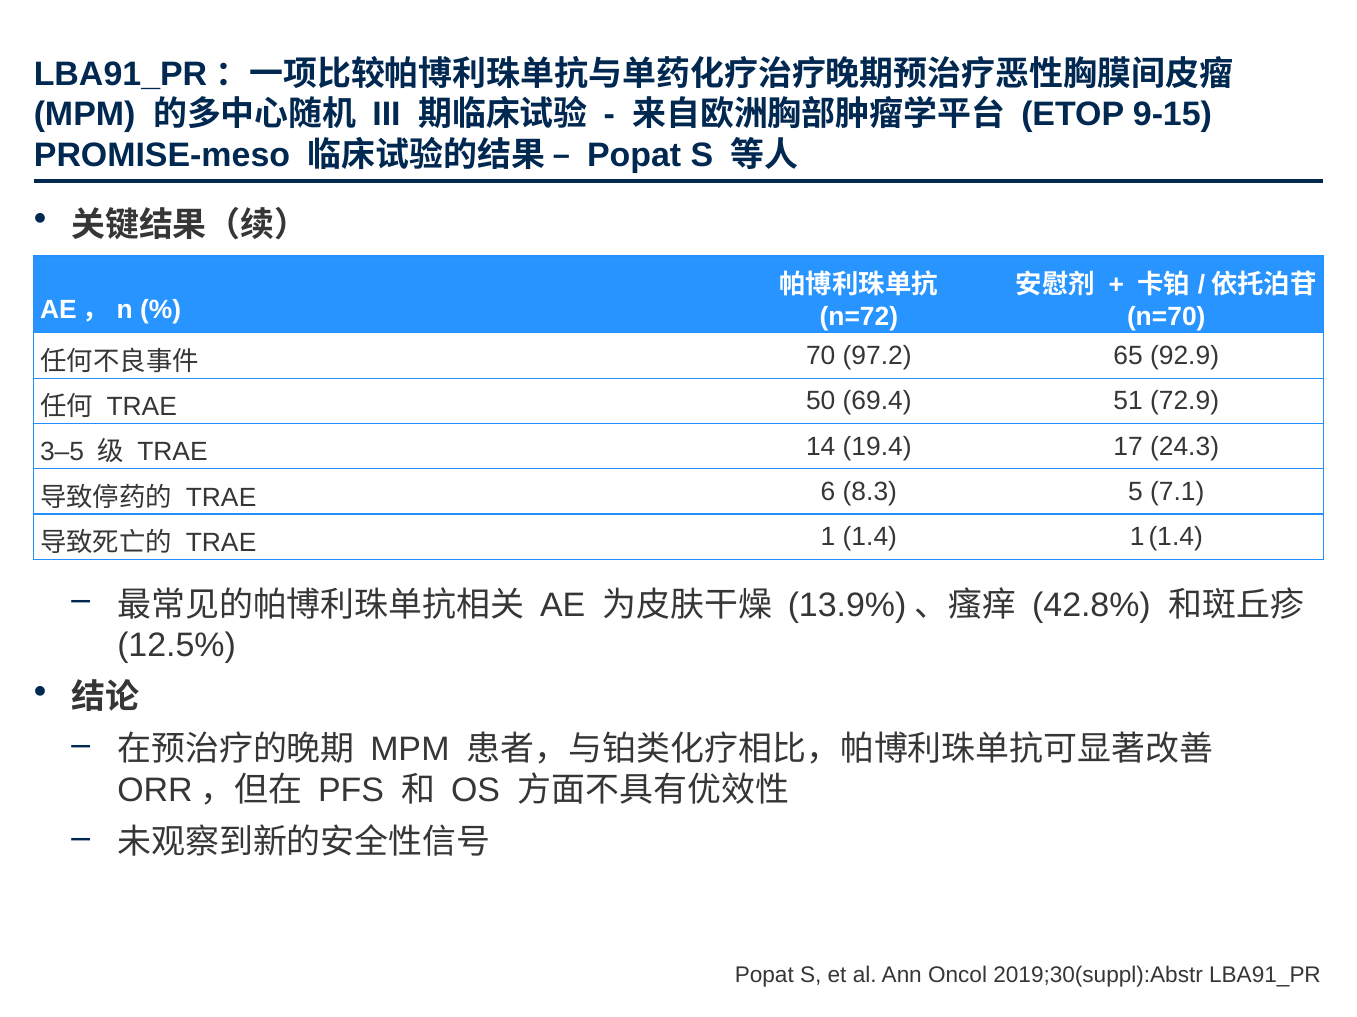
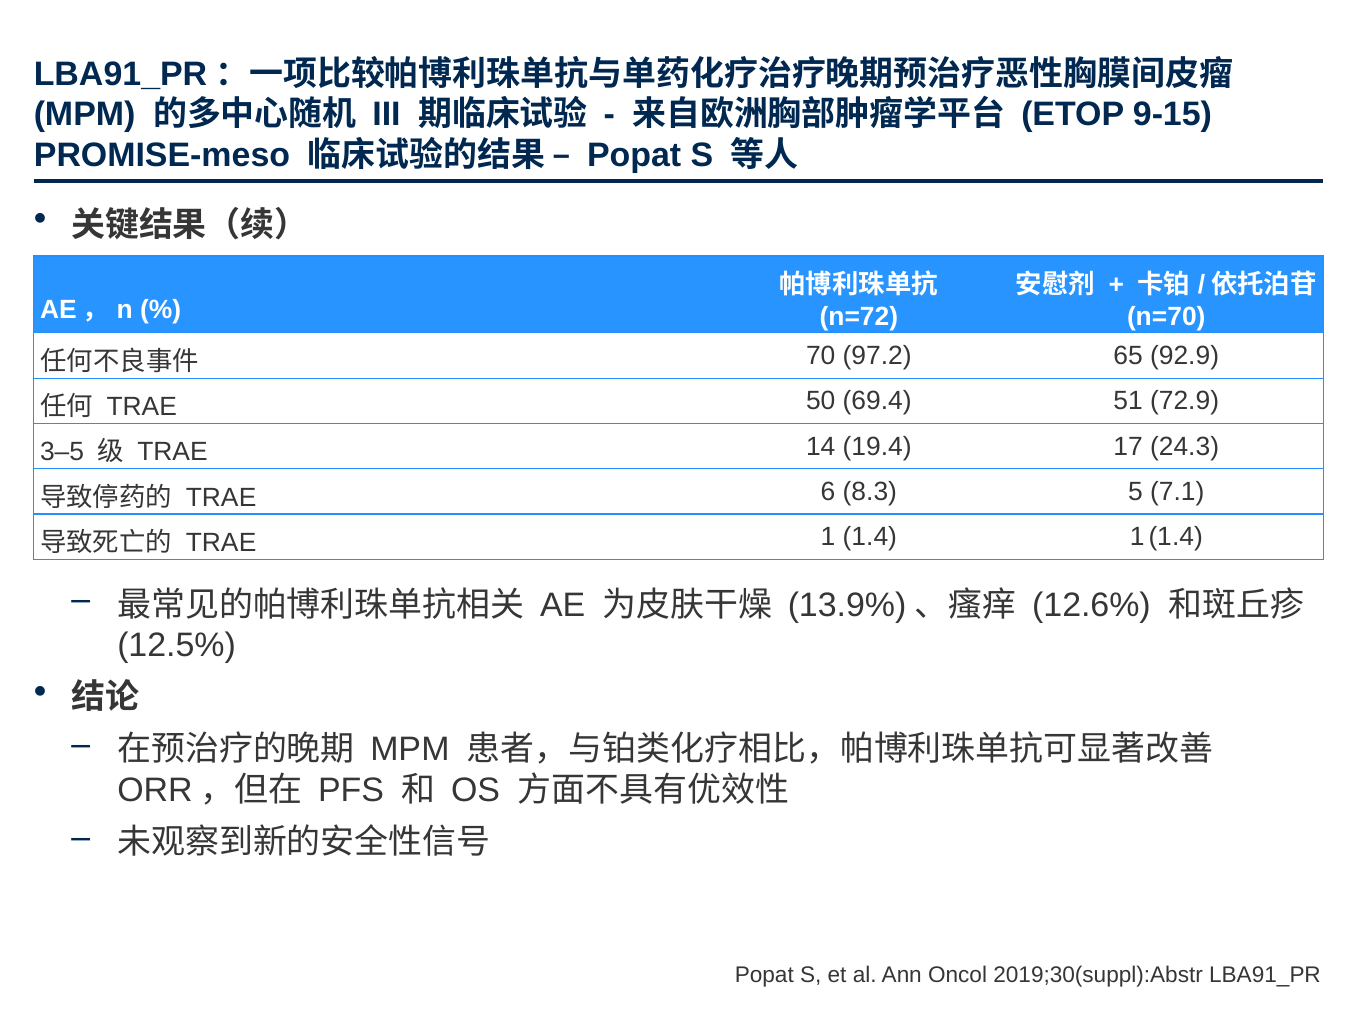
42.8%: 42.8% -> 12.6% (1091, 605)
